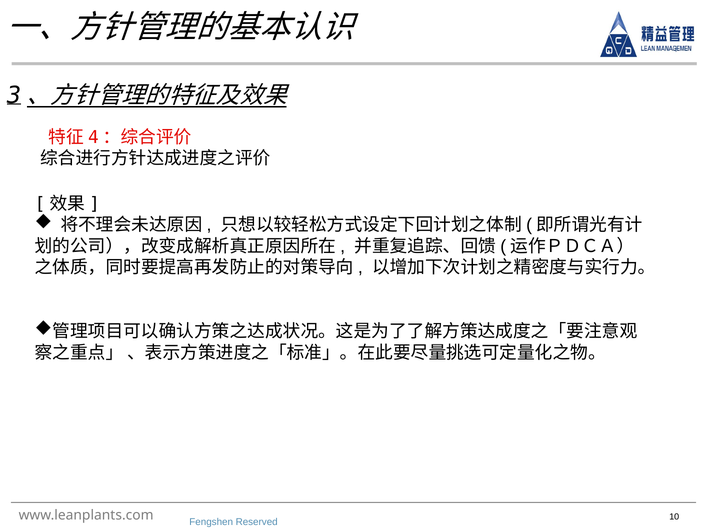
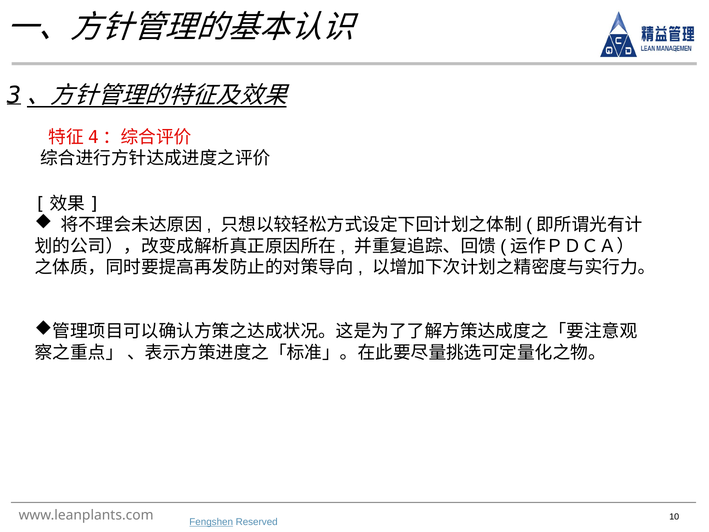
Fengshen underline: none -> present (211, 522)
